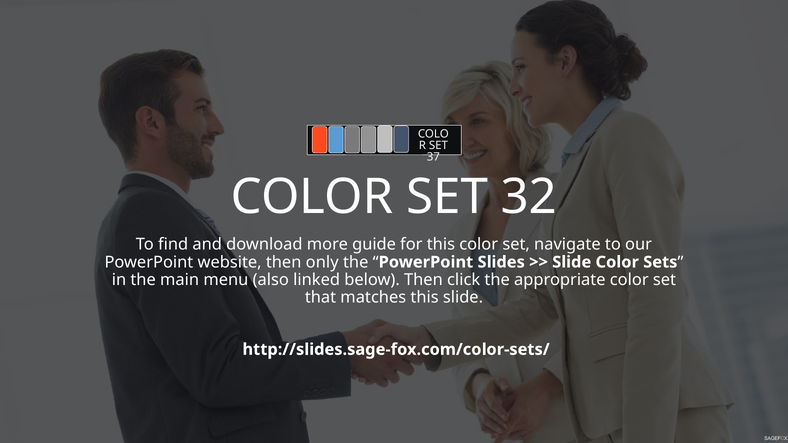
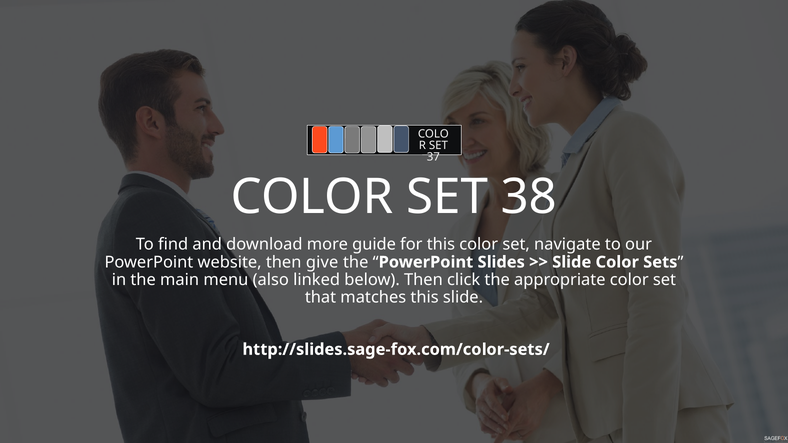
32: 32 -> 38 (529, 197)
only: only -> give (322, 262)
